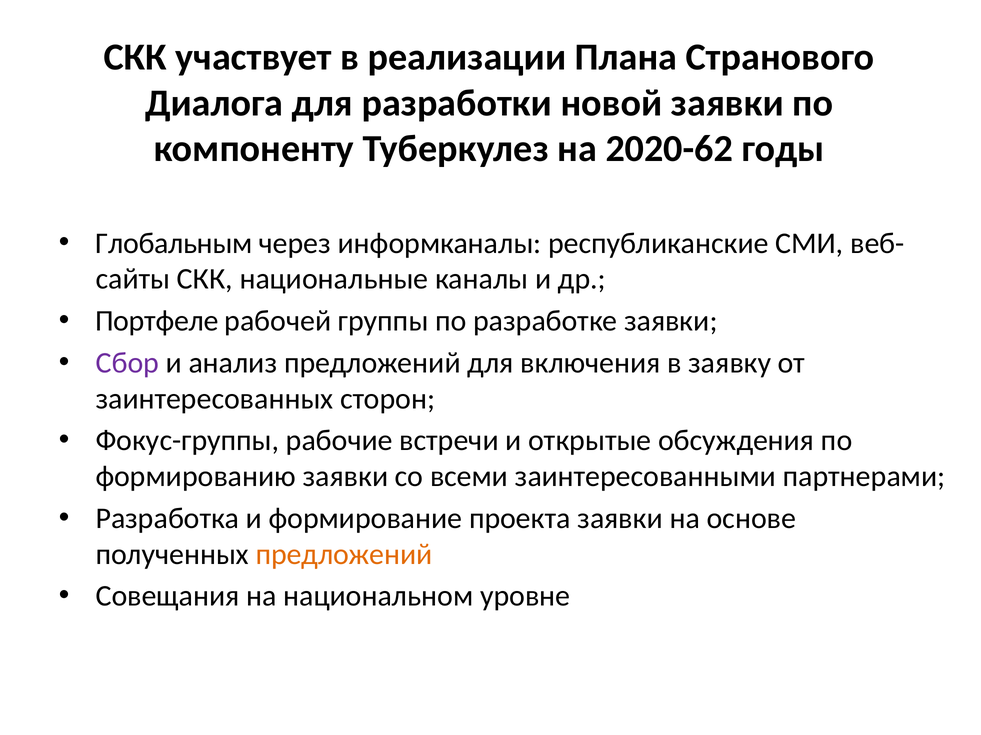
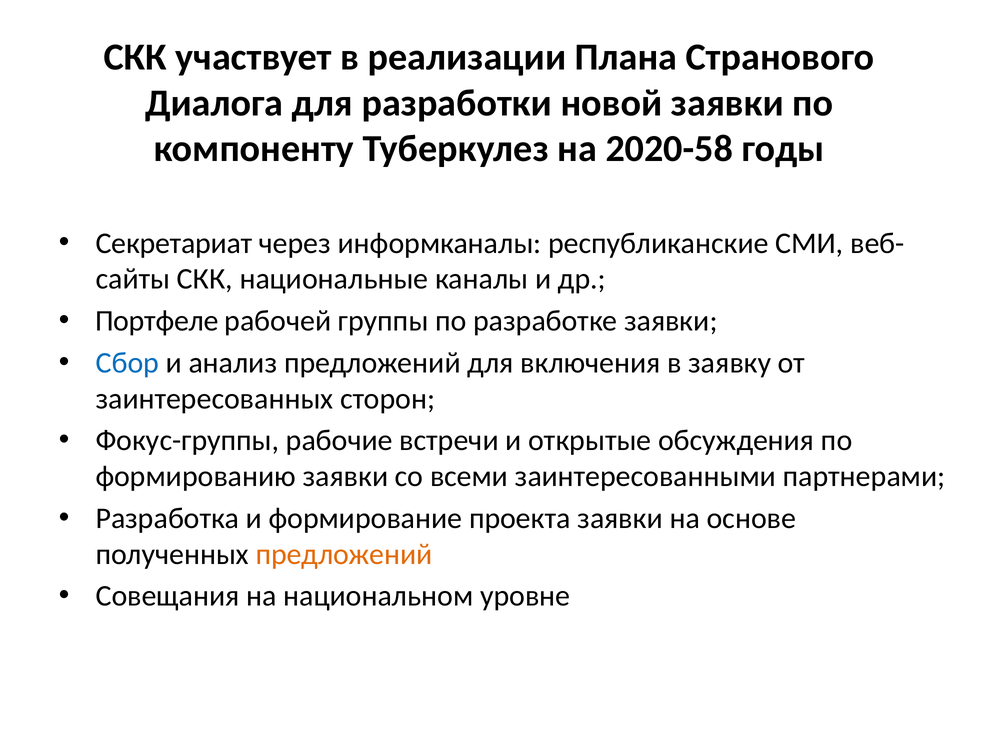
2020-62: 2020-62 -> 2020-58 (669, 149)
Глобальным: Глобальным -> Секретариат (174, 243)
Сбор colour: purple -> blue (127, 363)
